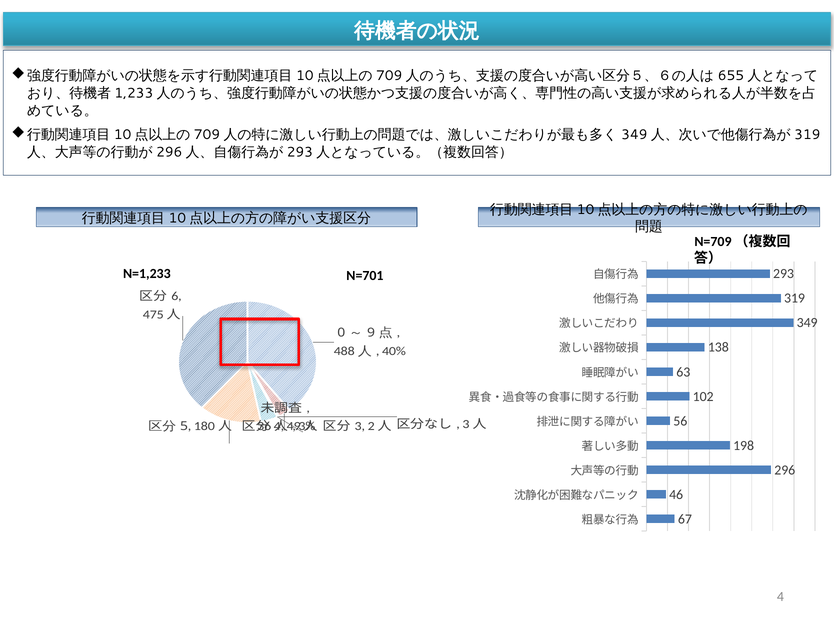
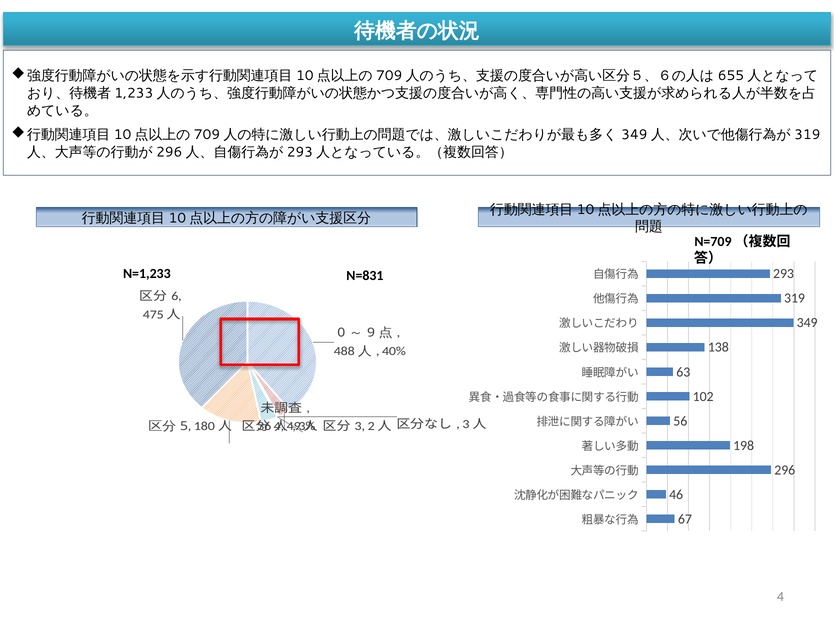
N=701: N=701 -> N=831 (365, 276)
